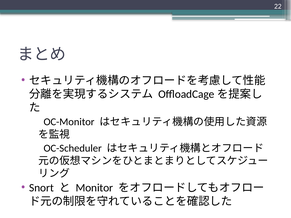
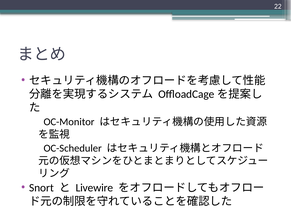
Monitor: Monitor -> Livewire (94, 188)
